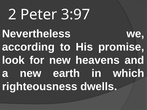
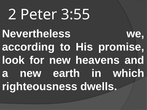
3:97: 3:97 -> 3:55 (76, 15)
